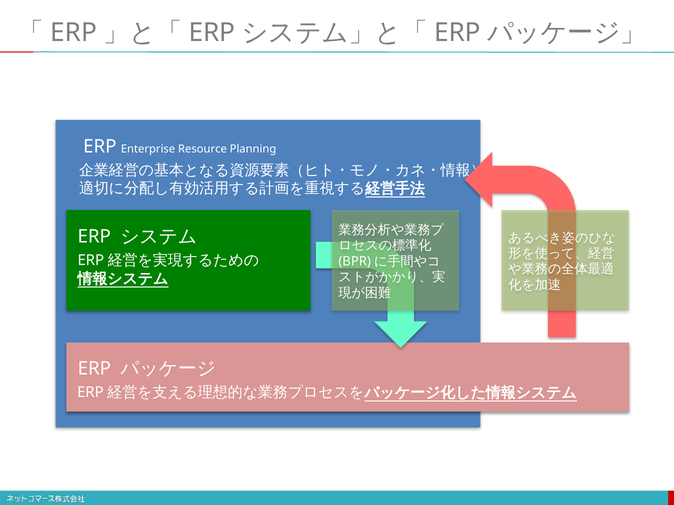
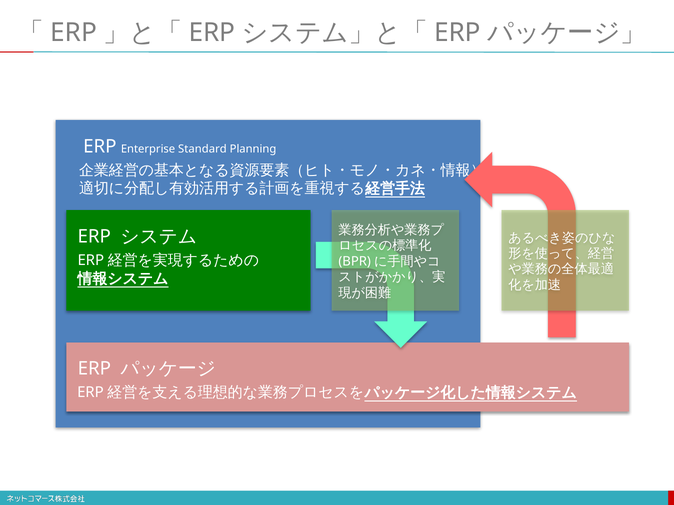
Resource: Resource -> Standard (202, 149)
